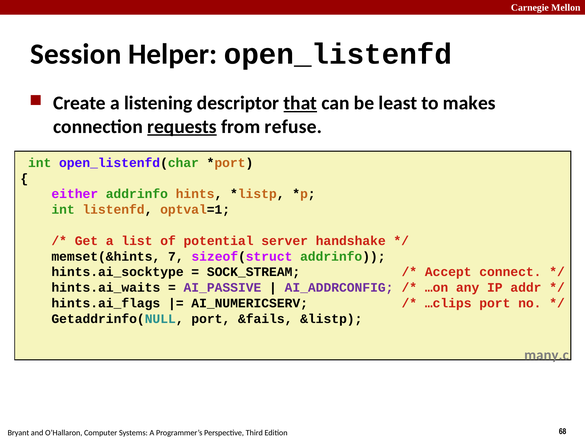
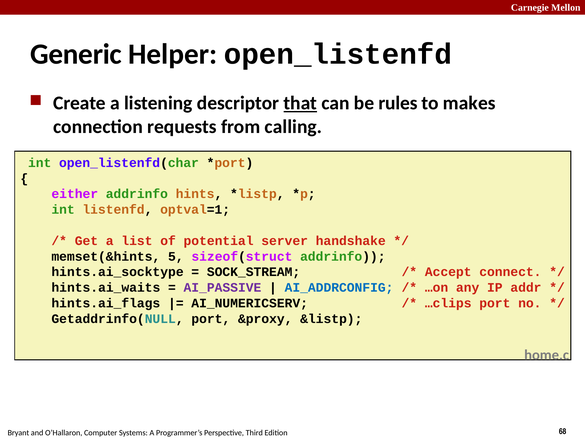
Session: Session -> Generic (76, 54)
least: least -> rules (398, 103)
requests underline: present -> none (182, 127)
refuse: refuse -> calling (293, 127)
7: 7 -> 5 (176, 256)
AI_ADDRCONFIG colour: purple -> blue (339, 287)
&fails: &fails -> &proxy (265, 319)
many.c: many.c -> home.c (547, 355)
